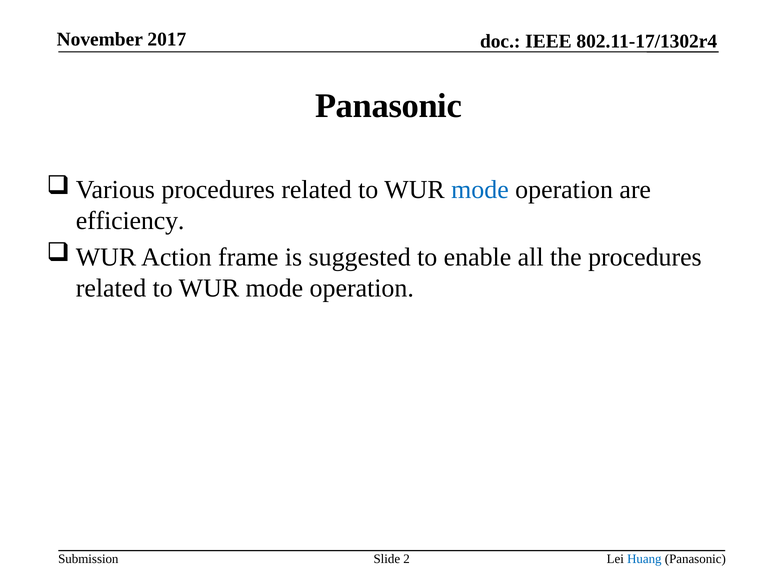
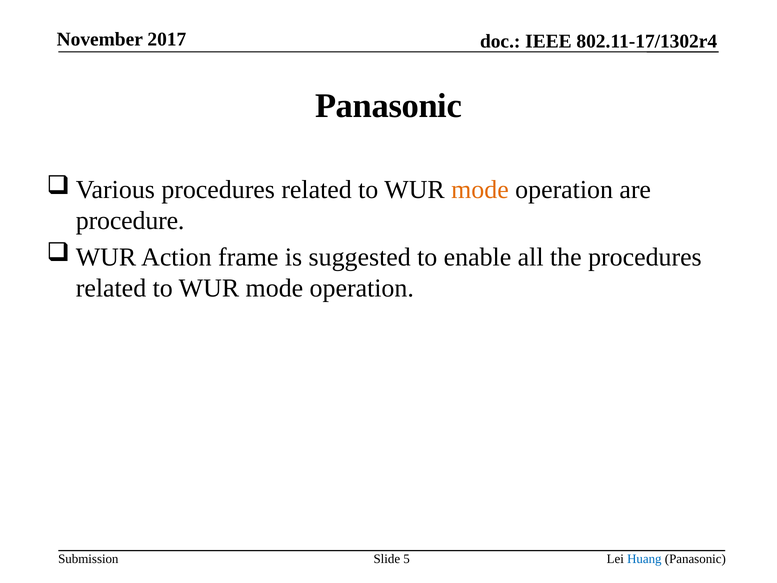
mode colour: blue -> orange (480, 190)
efficiency: efficiency -> procedure (130, 221)
2: 2 -> 5 (407, 559)
